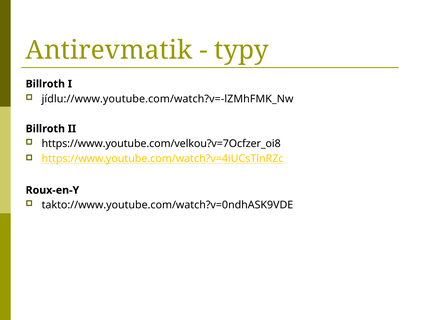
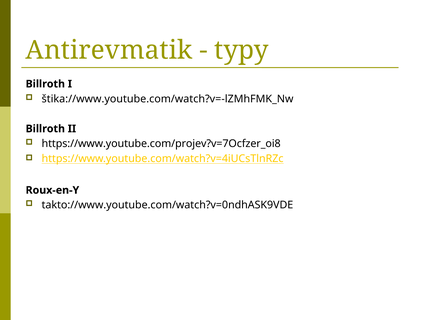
jídlu://www.youtube.com/watch?v=-lZMhFMK_Nw: jídlu://www.youtube.com/watch?v=-lZMhFMK_Nw -> štika://www.youtube.com/watch?v=-lZMhFMK_Nw (168, 99)
https://www.youtube.com/velkou?v=7Ocfzer_oi8: https://www.youtube.com/velkou?v=7Ocfzer_oi8 -> https://www.youtube.com/projev?v=7Ocfzer_oi8 (161, 144)
